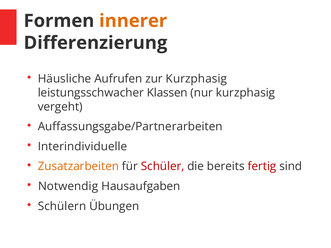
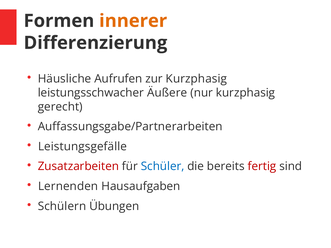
Klassen: Klassen -> Äußere (167, 93)
vergeht: vergeht -> gerecht (60, 107)
Interindividuelle: Interindividuelle -> Leistungsgefälle (83, 147)
Zusatzarbeiten colour: orange -> red (78, 167)
Schüler colour: red -> blue (163, 167)
Notwendig: Notwendig -> Lernenden (68, 186)
